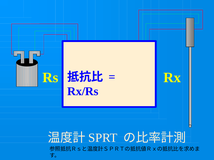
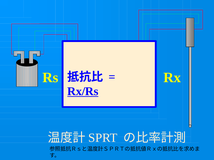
Rx/Rs underline: none -> present (83, 92)
